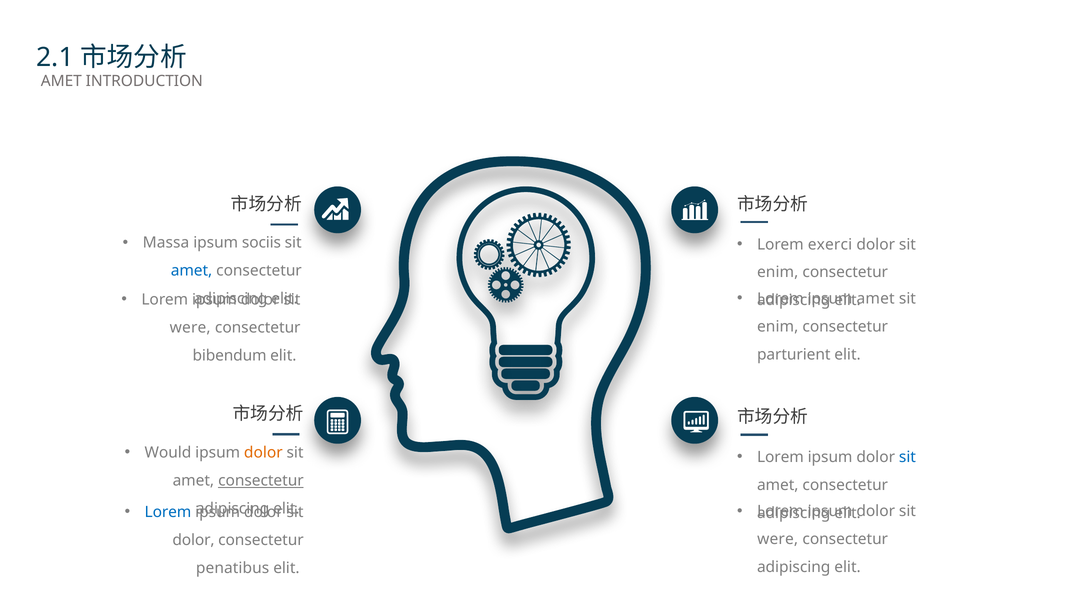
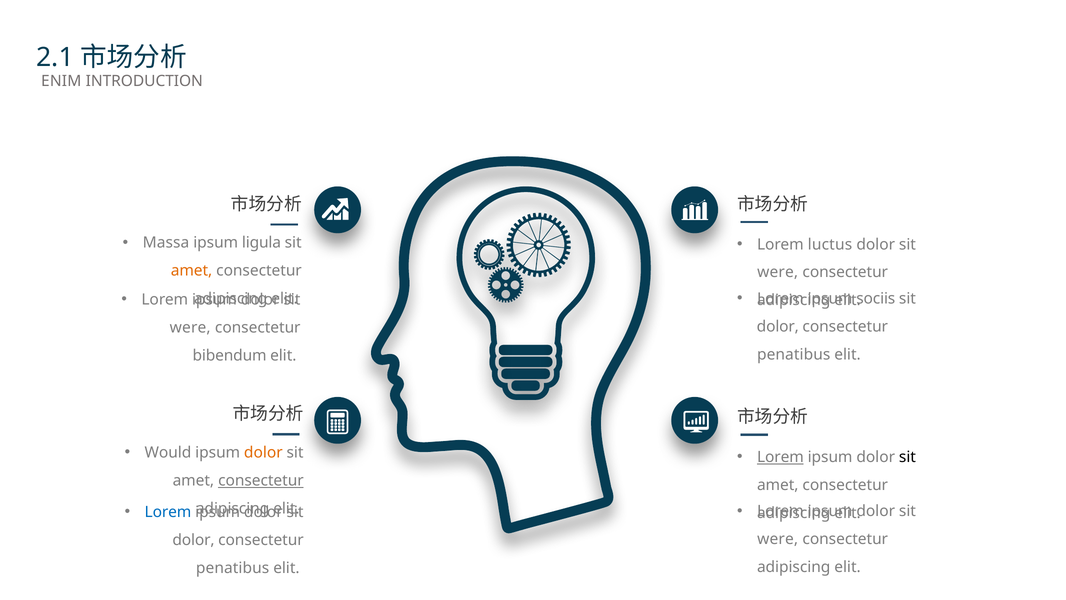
AMET: AMET -> ENIM (61, 81)
sociis: sociis -> ligula (261, 243)
exerci: exerci -> luctus (830, 244)
amet colour: blue -> orange (192, 271)
enim: enim -> were (778, 272)
amet: amet -> sociis (876, 298)
enim: enim -> dolor (778, 326)
parturient: parturient -> penatibus (794, 354)
Lorem underline: none -> present (780, 457)
sit colour: blue -> black (907, 457)
